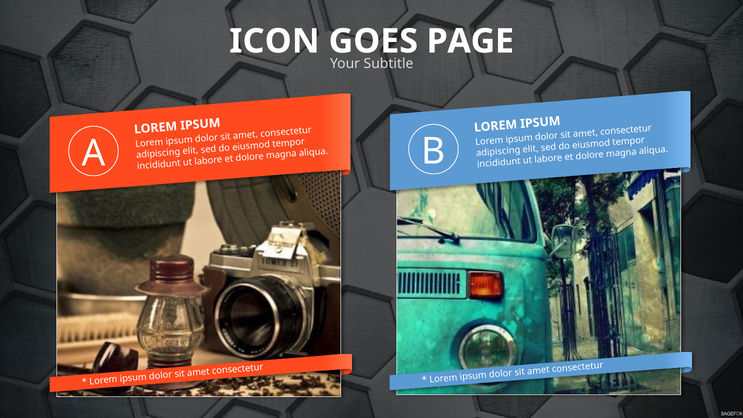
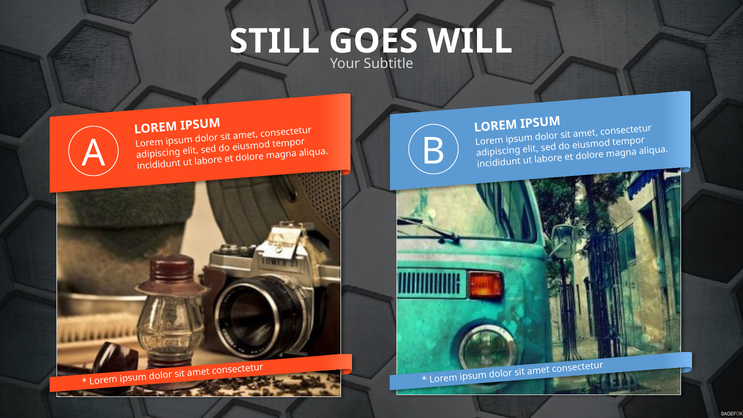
ICON: ICON -> STILL (274, 41)
PAGE: PAGE -> WILL (470, 41)
